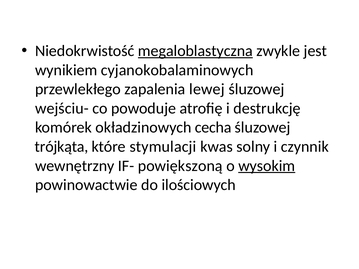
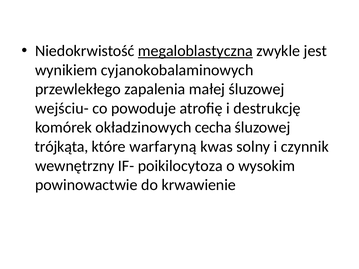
lewej: lewej -> małej (207, 89)
stymulacji: stymulacji -> warfaryną (163, 147)
powiększoną: powiększoną -> poikilocytoza (180, 166)
wysokim underline: present -> none (267, 166)
ilościowych: ilościowych -> krwawienie (199, 185)
